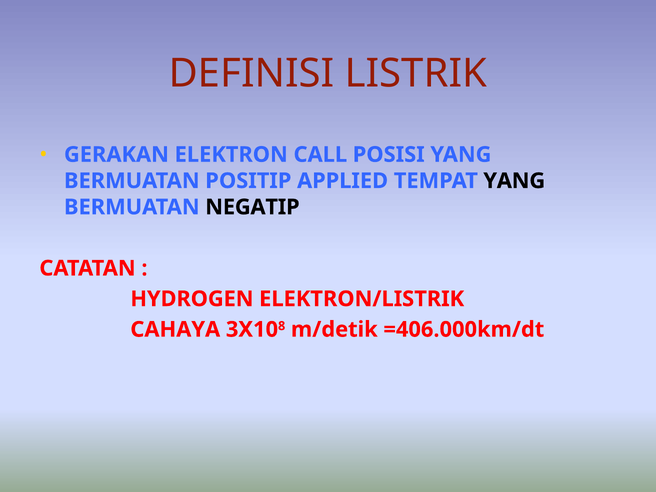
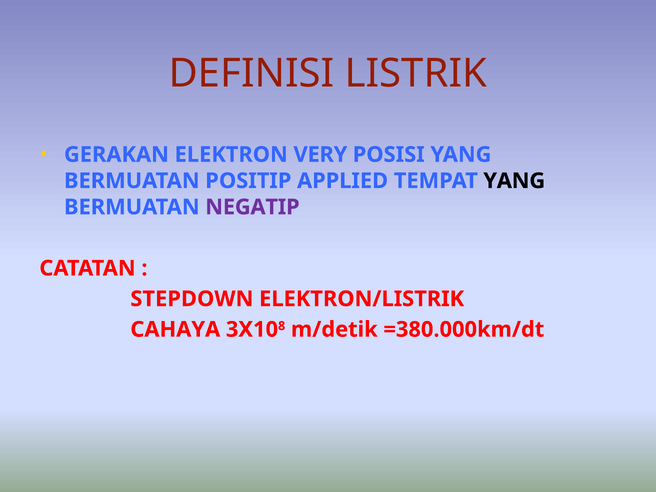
CALL: CALL -> VERY (320, 155)
NEGATIP colour: black -> purple (252, 207)
HYDROGEN: HYDROGEN -> STEPDOWN (192, 299)
=406.000km/dt: =406.000km/dt -> =380.000km/dt (464, 330)
